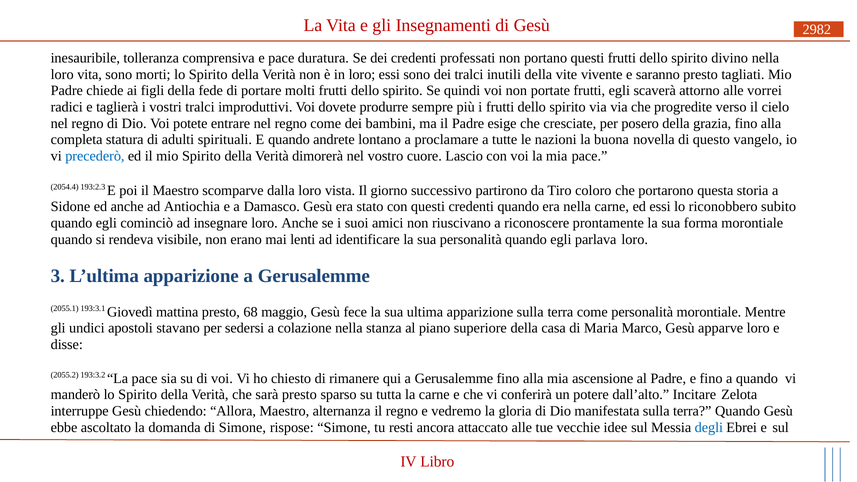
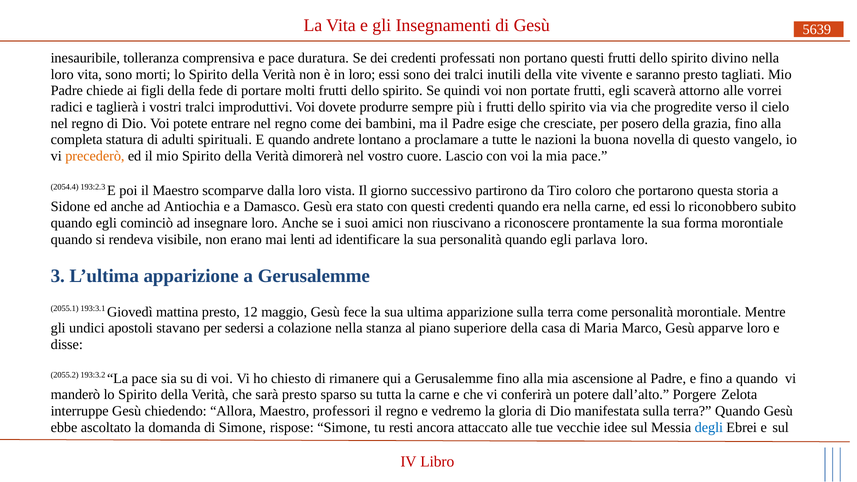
2982: 2982 -> 5639 (817, 30)
precederò colour: blue -> orange (95, 156)
68: 68 -> 12 (251, 312)
Incitare: Incitare -> Porgere (694, 395)
alternanza: alternanza -> professori (342, 412)
